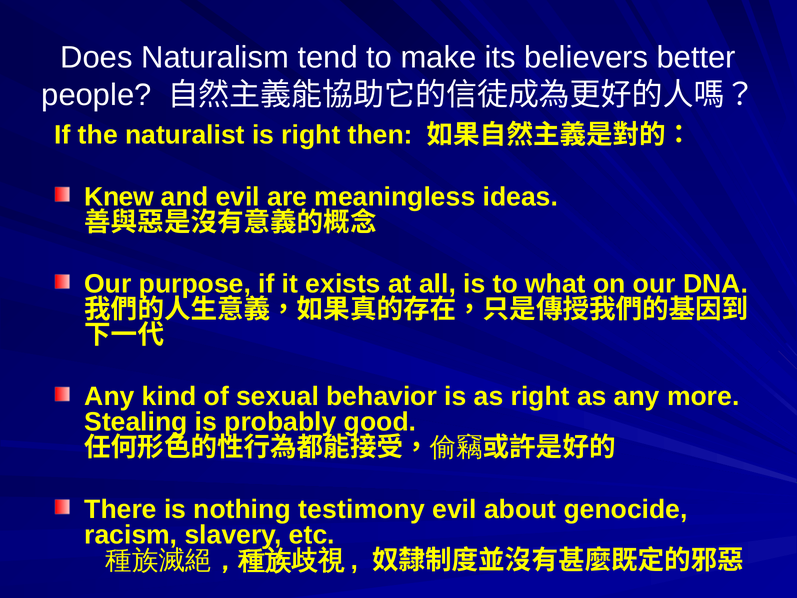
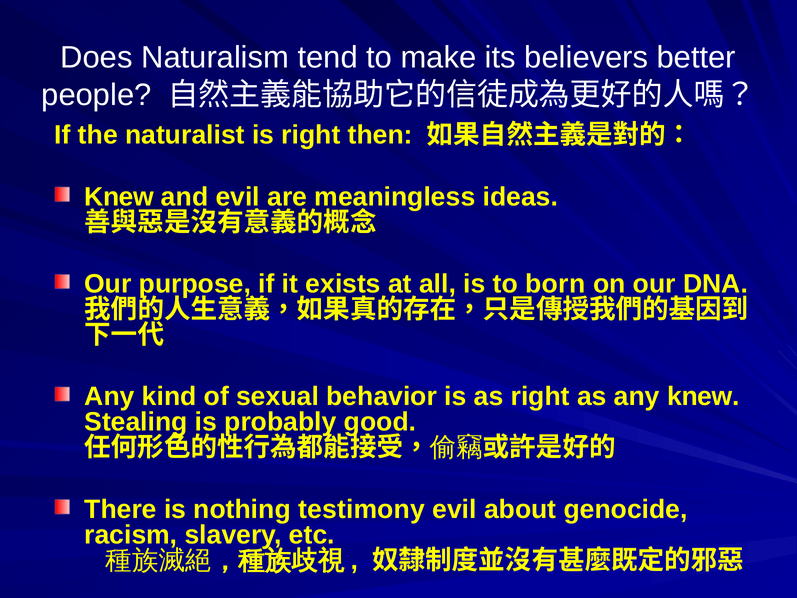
what: what -> born (555, 284)
any more: more -> knew (703, 396)
